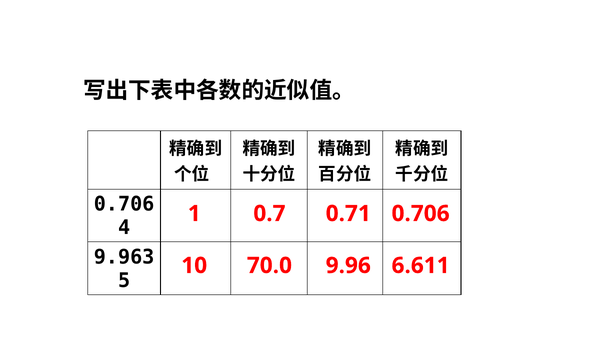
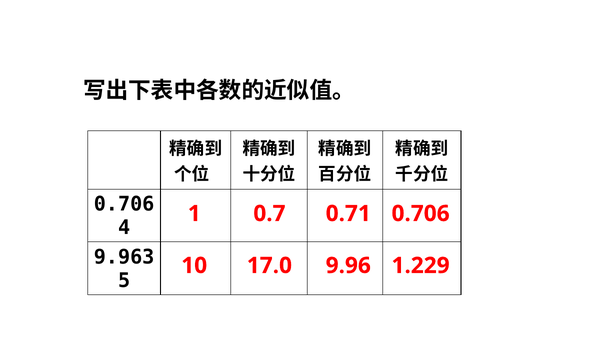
70.0: 70.0 -> 17.0 (269, 265)
6.611: 6.611 -> 1.229 (421, 265)
